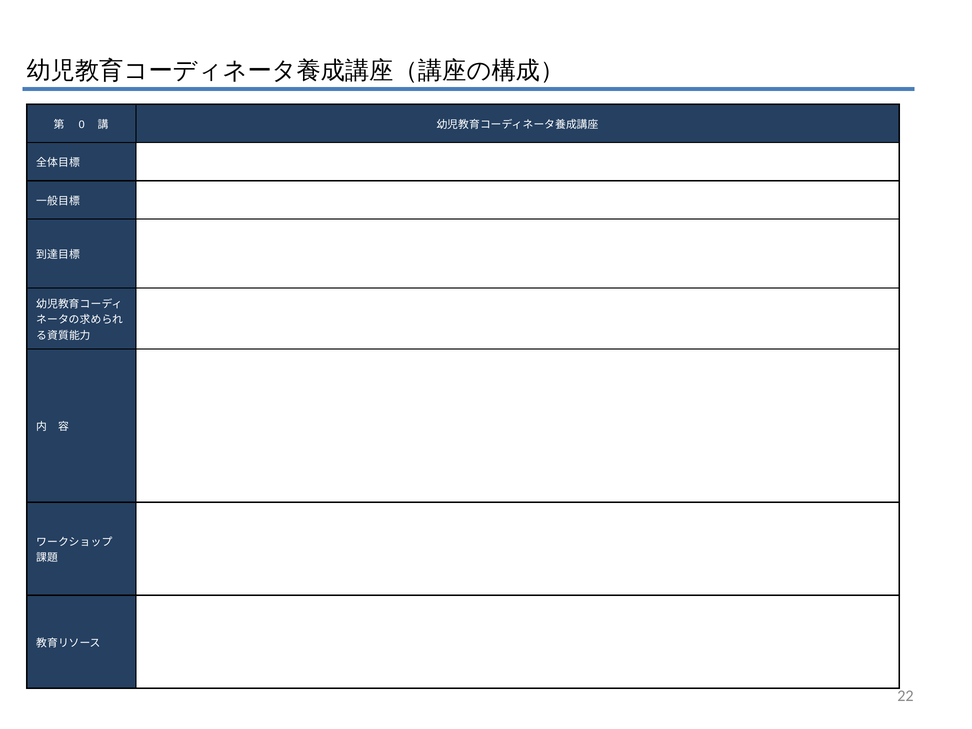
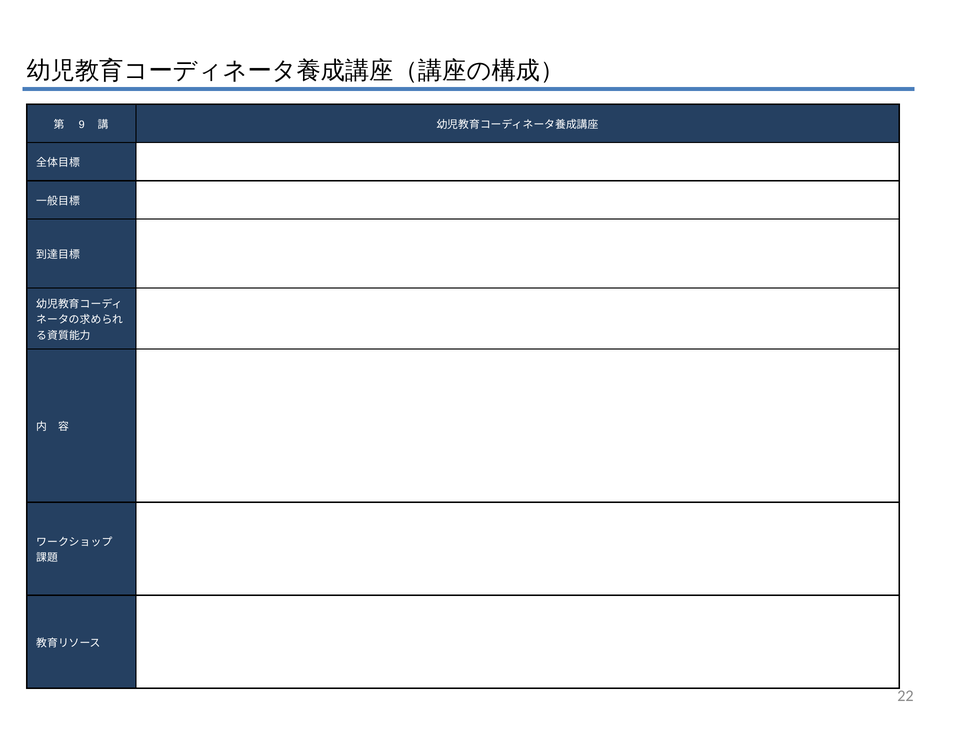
0: 0 -> 9 (82, 125)
